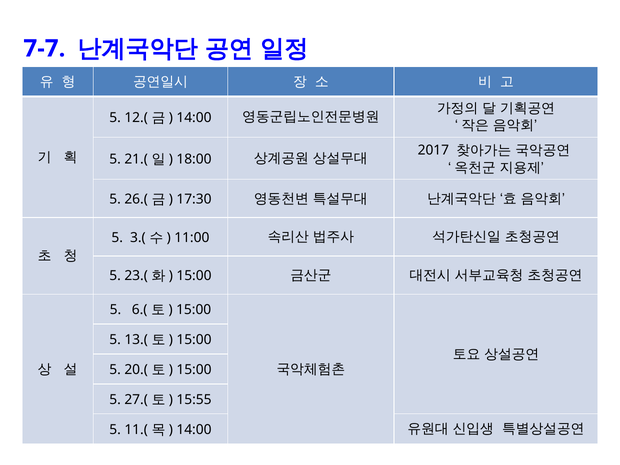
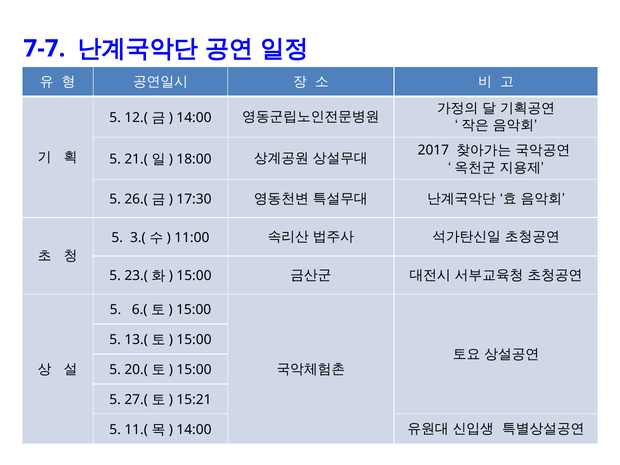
15:55: 15:55 -> 15:21 (194, 400)
